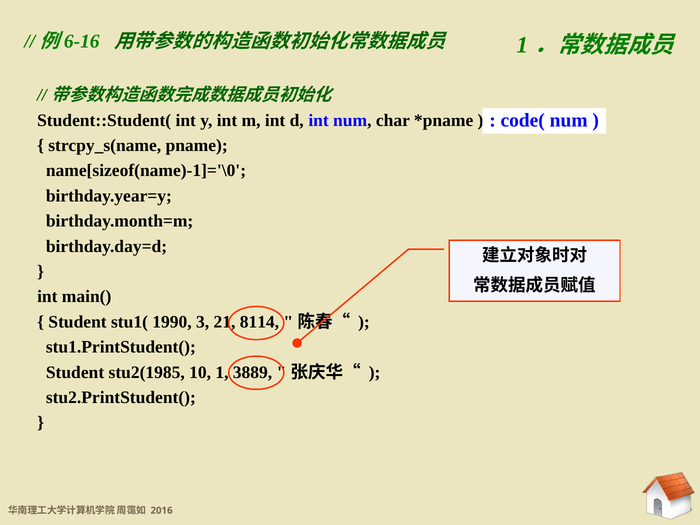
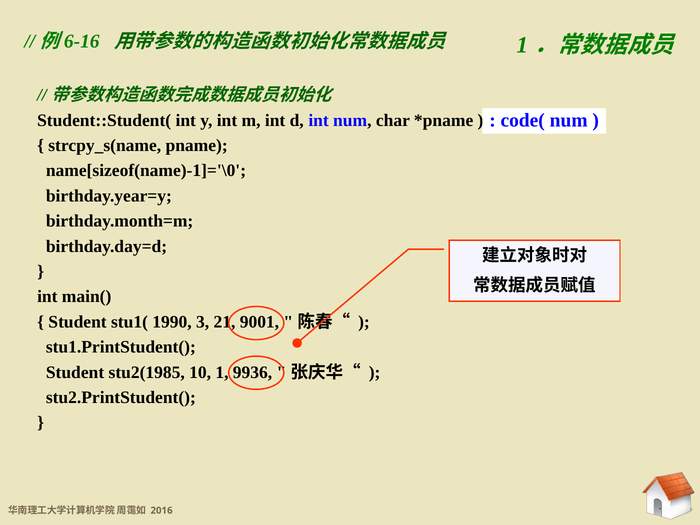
8114: 8114 -> 9001 (259, 322)
3889: 3889 -> 9936 (253, 372)
